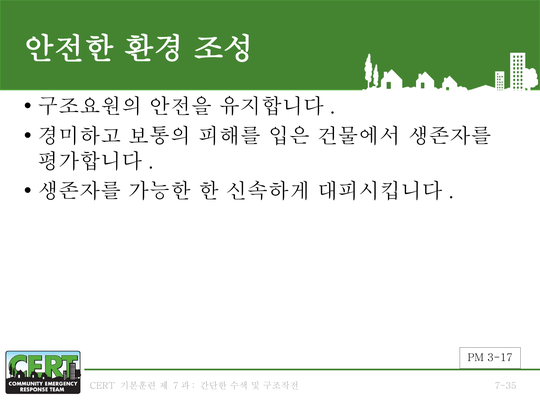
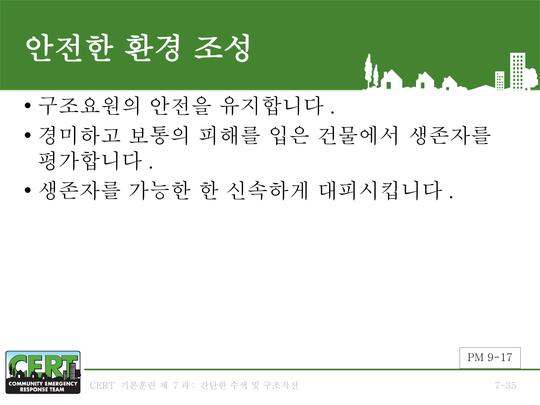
3-17: 3-17 -> 9-17 (500, 358)
